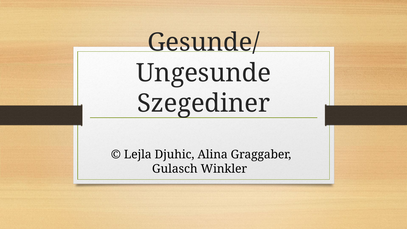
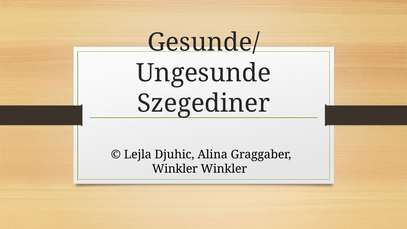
Gulasch: Gulasch -> Winkler (175, 169)
